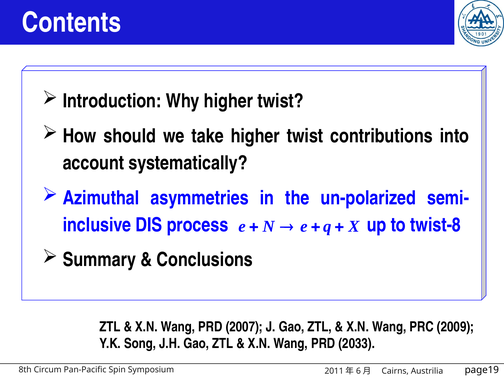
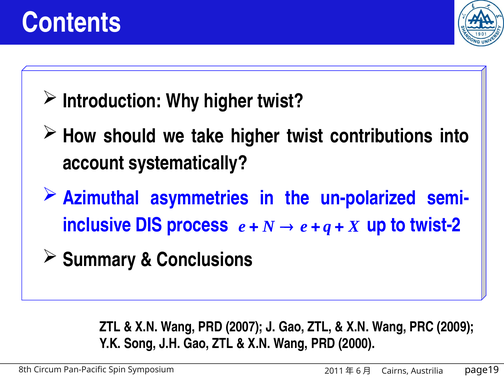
twist-8: twist-8 -> twist-2 (436, 225)
2033: 2033 -> 2000 (357, 344)
